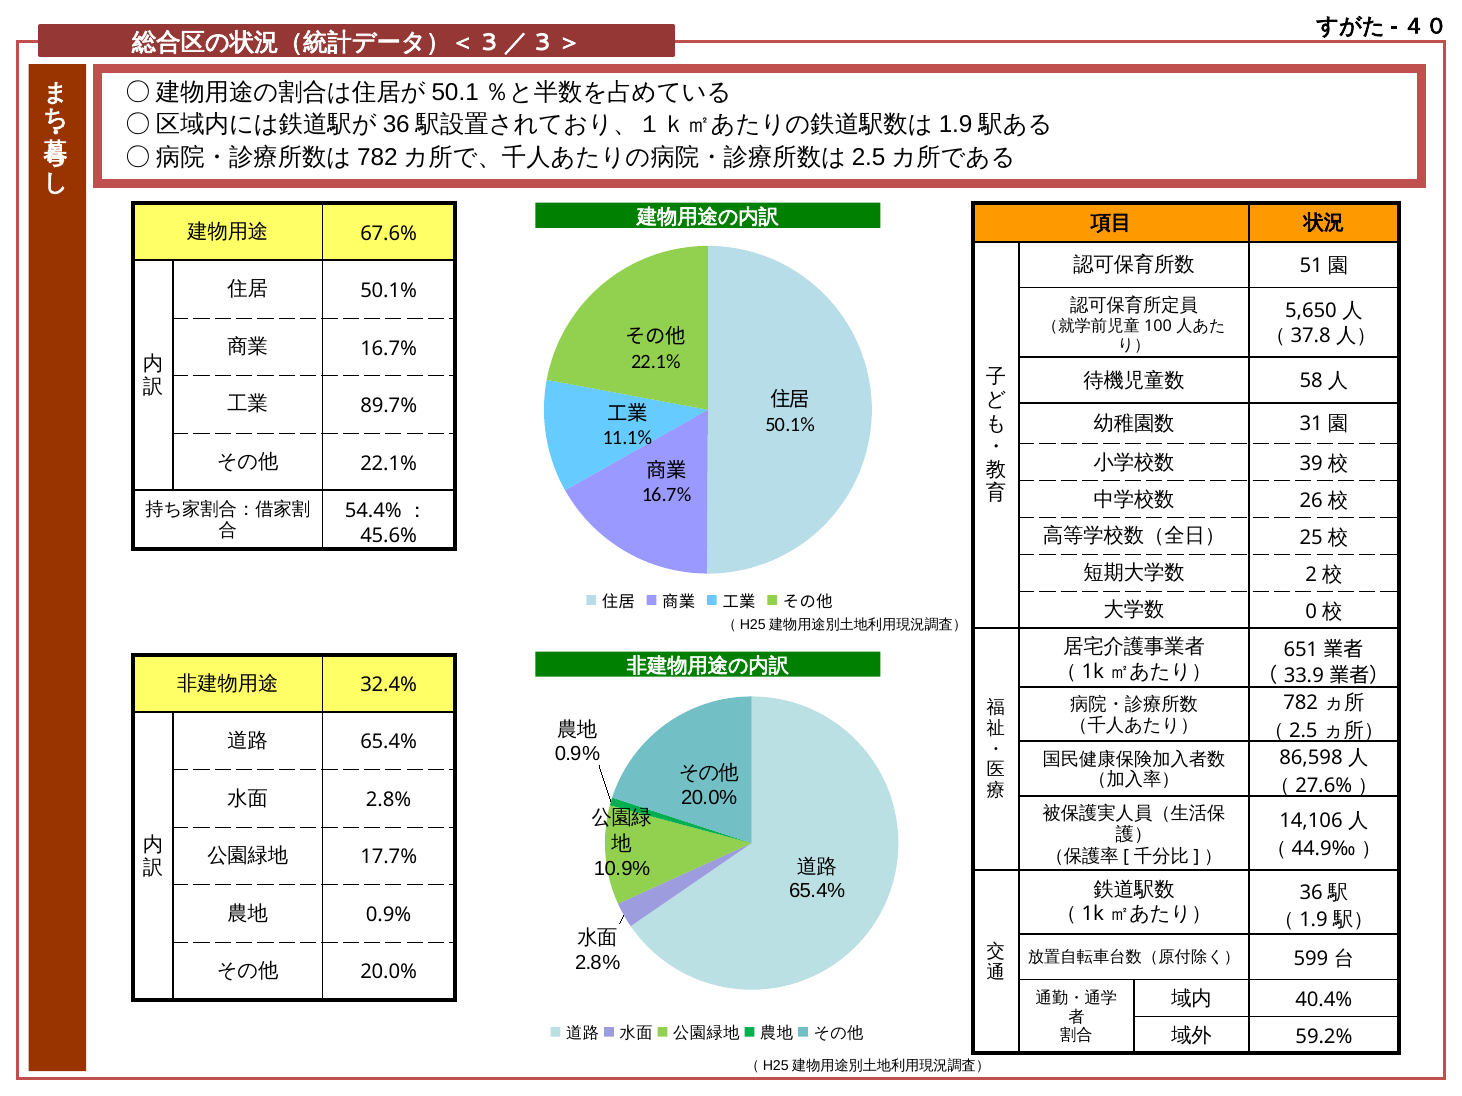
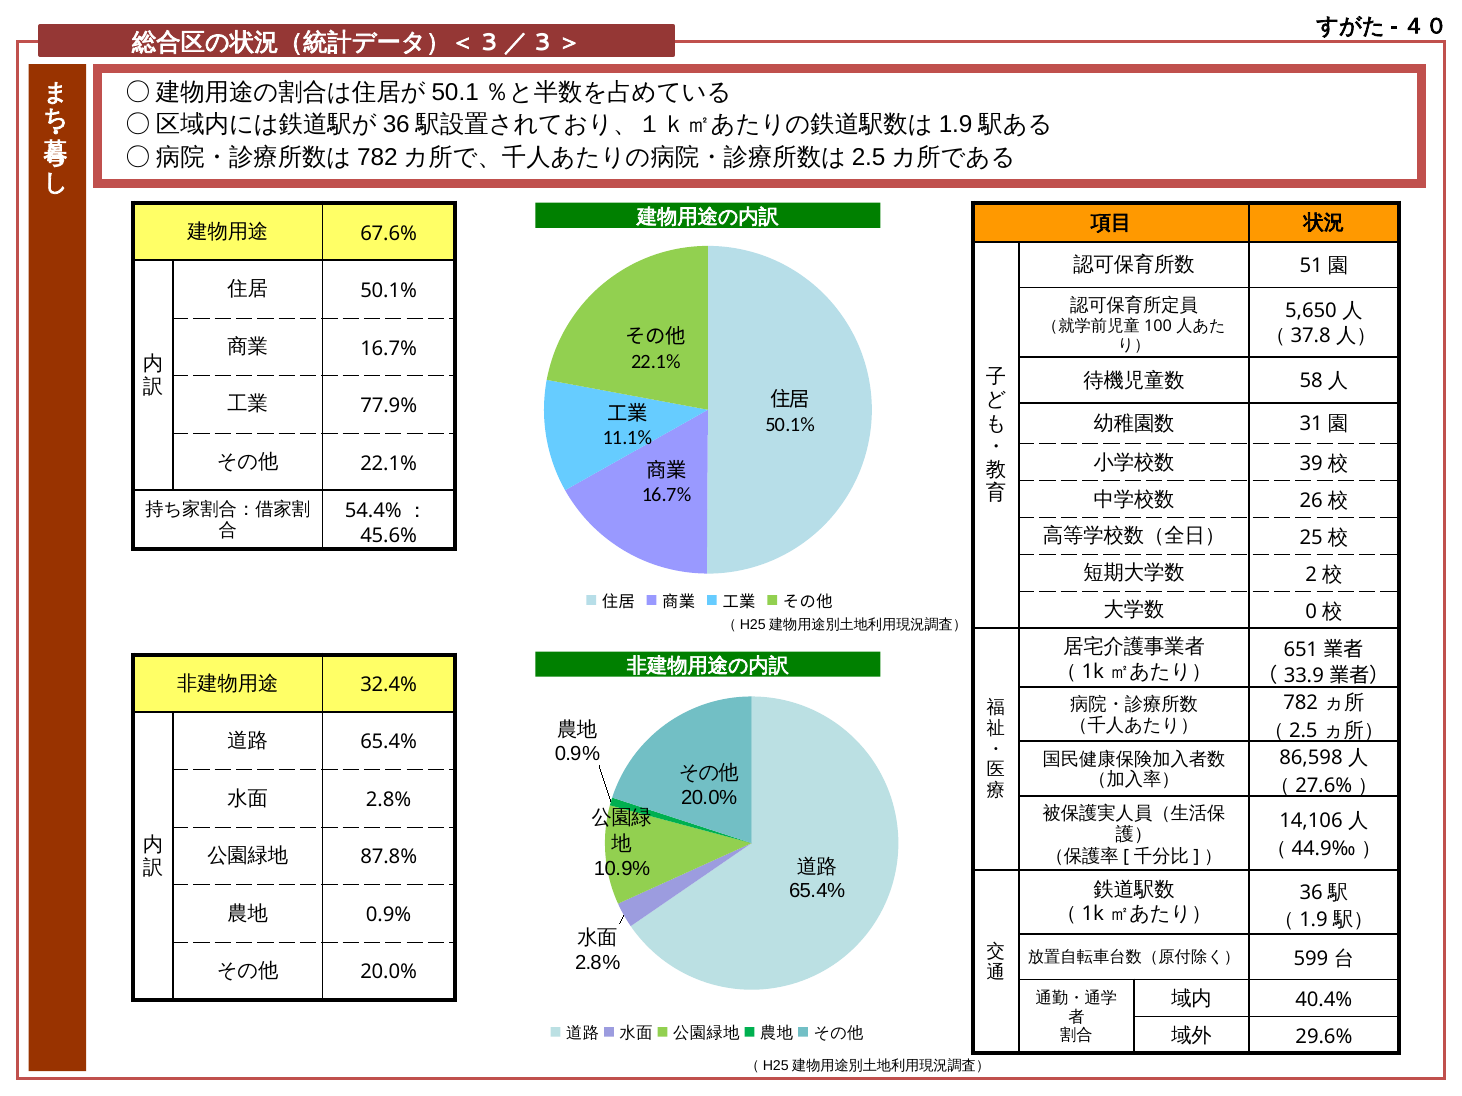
89.7%: 89.7% -> 77.9% (389, 406)
17.7%: 17.7% -> 87.8% (389, 857)
59.2%: 59.2% -> 29.6% (1324, 1037)
